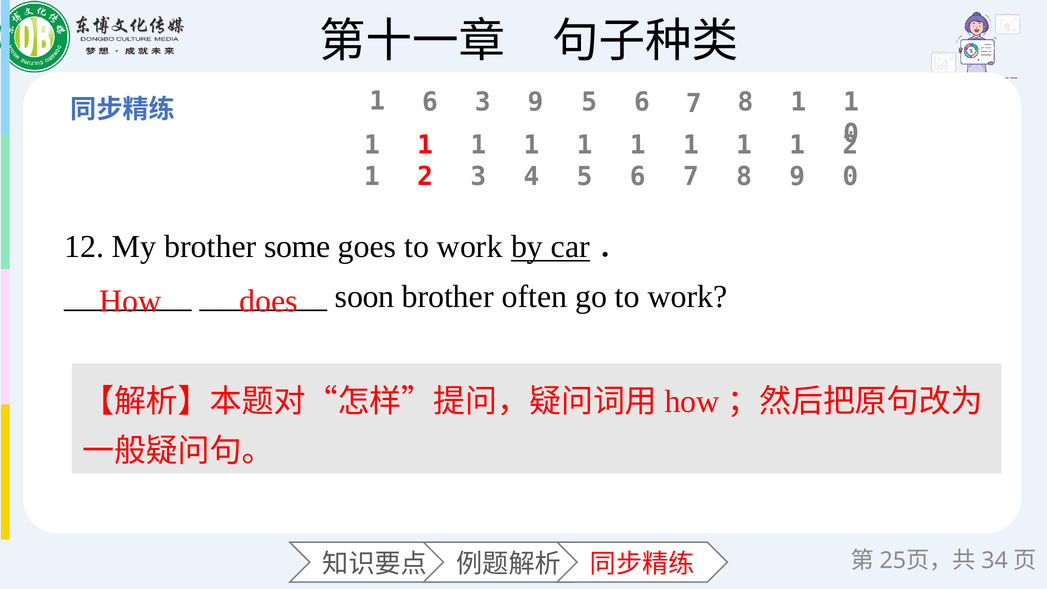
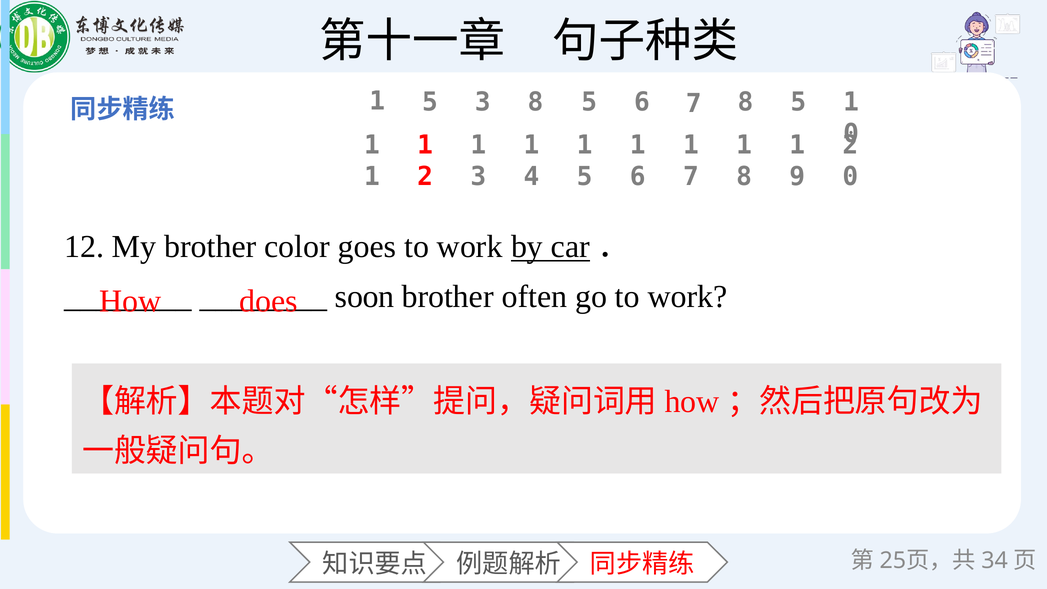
6: 6 -> 5 (430, 102)
3 9: 9 -> 8 (535, 102)
7 8 1: 1 -> 5 (798, 102)
some: some -> color (297, 247)
